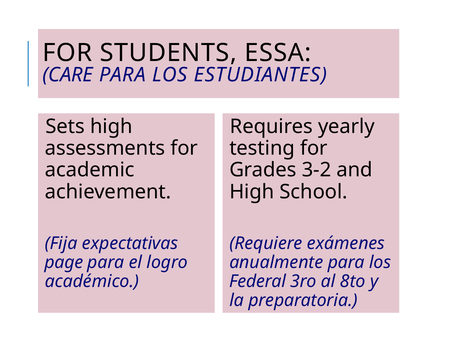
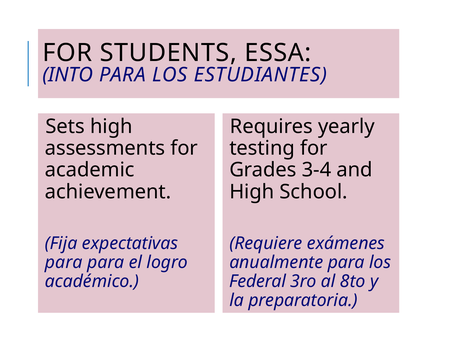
CARE: CARE -> INTO (68, 75)
3-2: 3-2 -> 3-4 (317, 170)
page: page -> para (64, 262)
